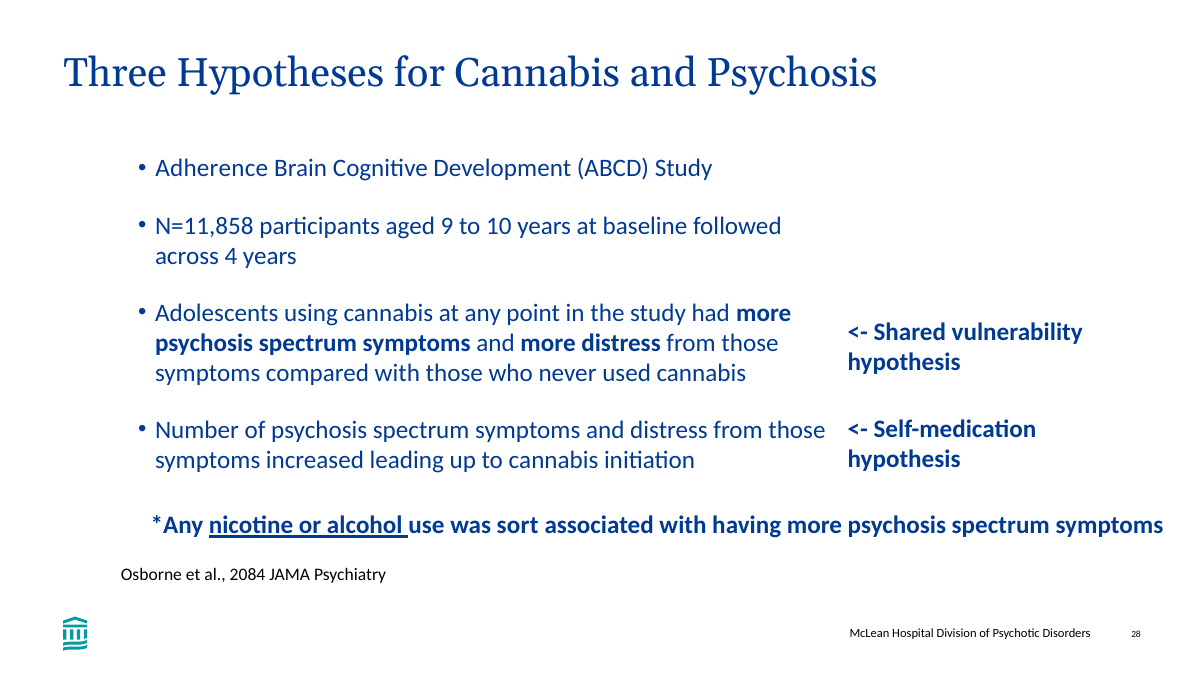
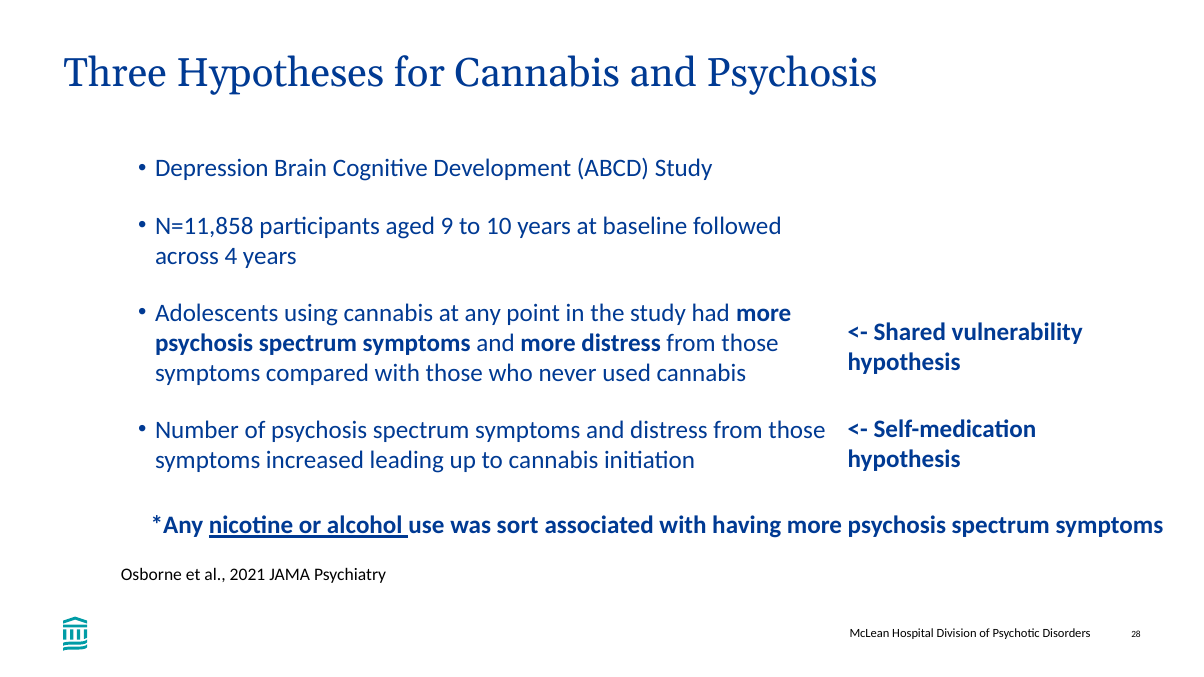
Adherence: Adherence -> Depression (212, 169)
2084: 2084 -> 2021 (247, 575)
